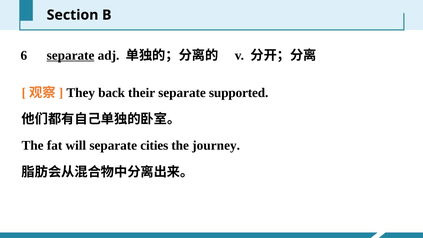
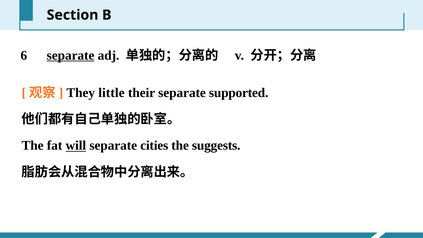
back: back -> little (111, 93)
will underline: none -> present (76, 146)
journey: journey -> suggests (216, 146)
